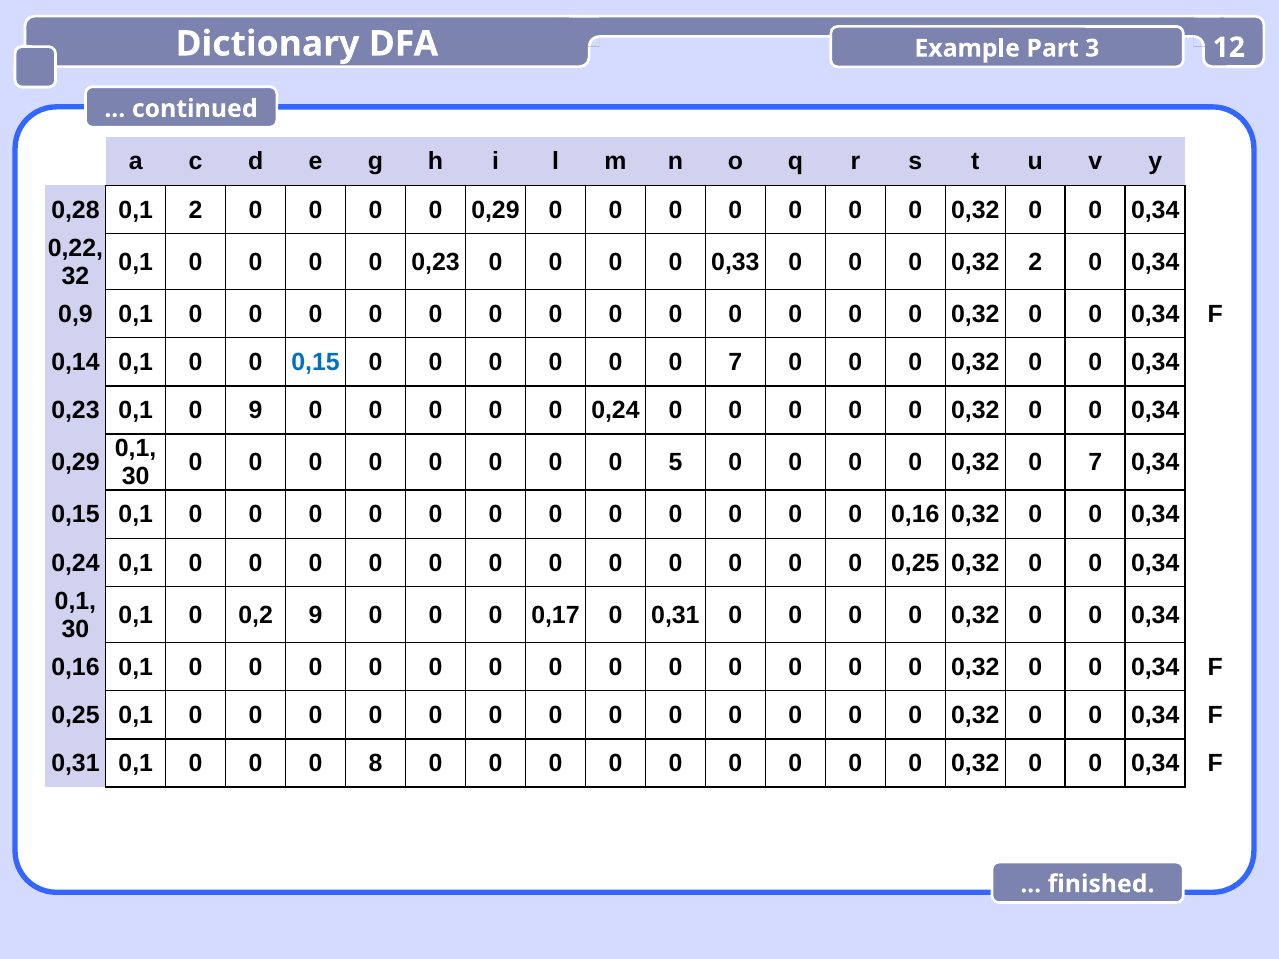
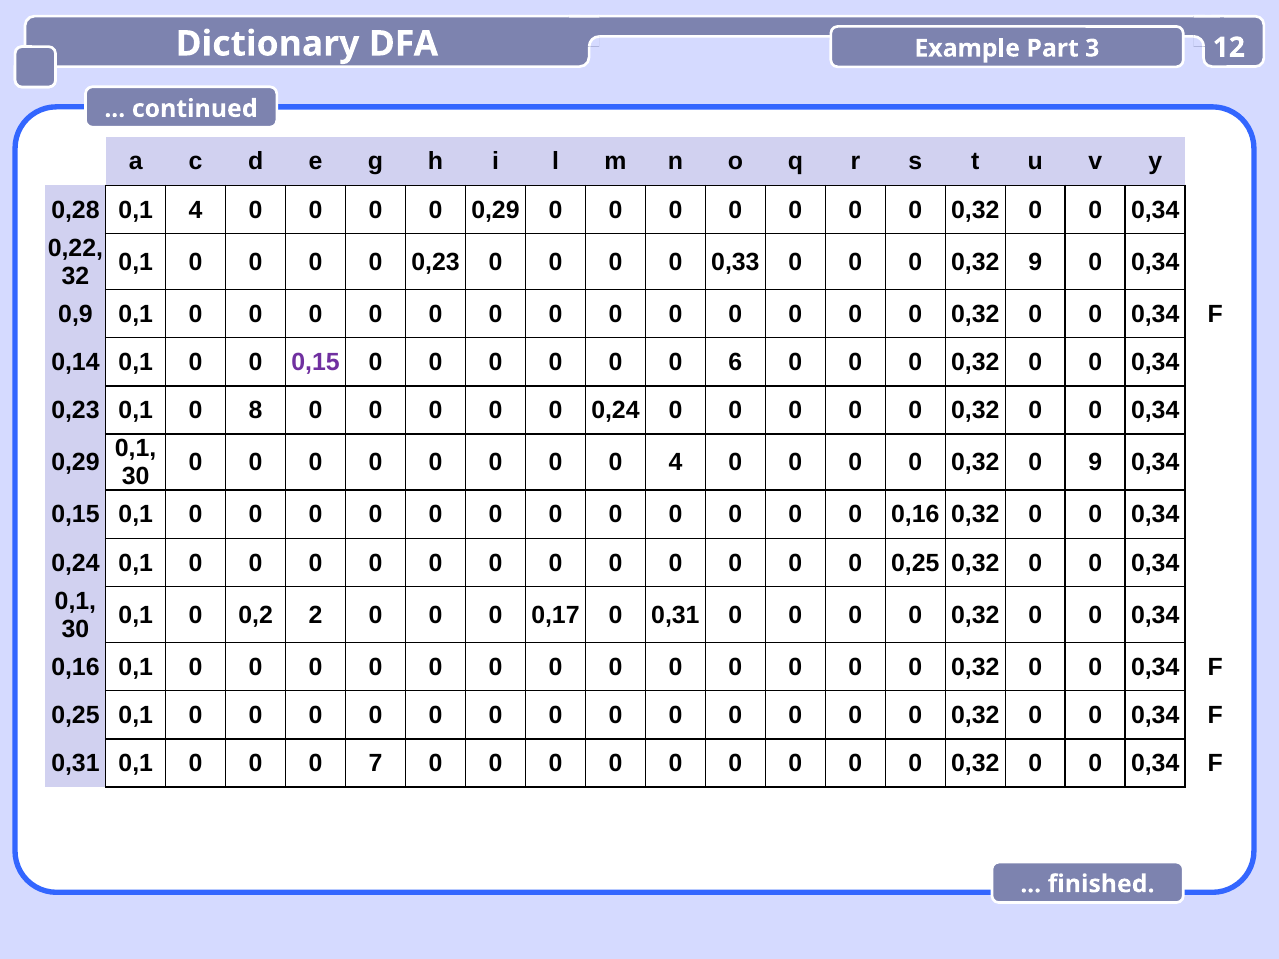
0,1 2: 2 -> 4 (196, 210)
0,32 2: 2 -> 9 (1035, 262)
0,15 colour: blue -> purple (316, 362)
0 0 7: 7 -> 6 (735, 362)
0 9: 9 -> 8 (256, 411)
0 5: 5 -> 4 (675, 463)
0,32 0 7: 7 -> 9 (1095, 463)
0,2 9: 9 -> 2 (316, 615)
8: 8 -> 7 (376, 764)
